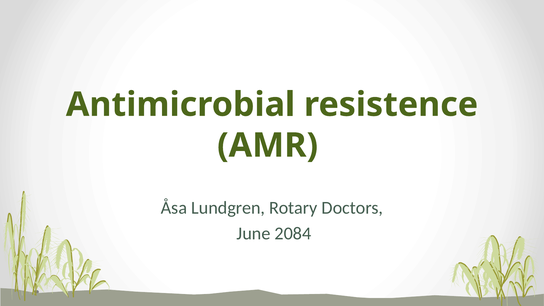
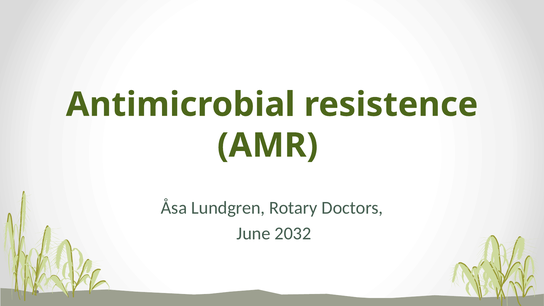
2084: 2084 -> 2032 (293, 233)
